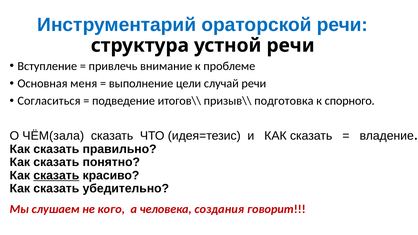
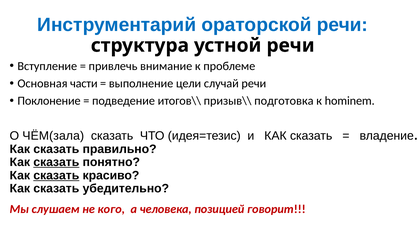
меня: меня -> части (84, 84)
Согласиться: Согласиться -> Поклонение (49, 101)
спорного: спорного -> hominem (350, 101)
сказать underline: none -> present (56, 162)
создания: создания -> позицией (219, 209)
